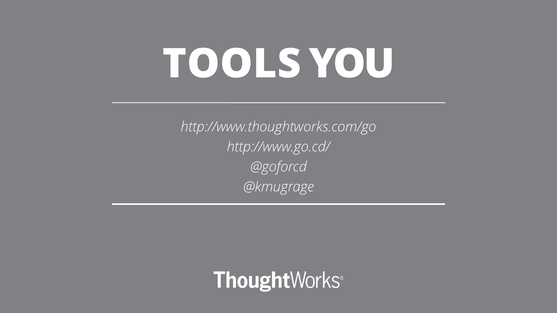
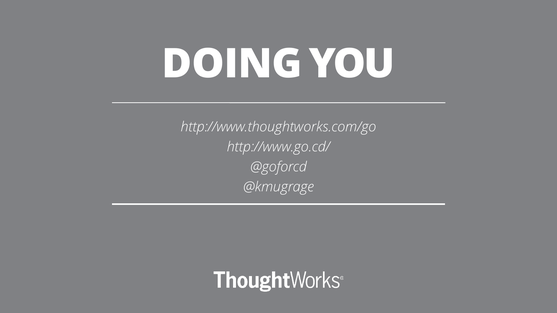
TOOLS: TOOLS -> DOING (232, 64)
